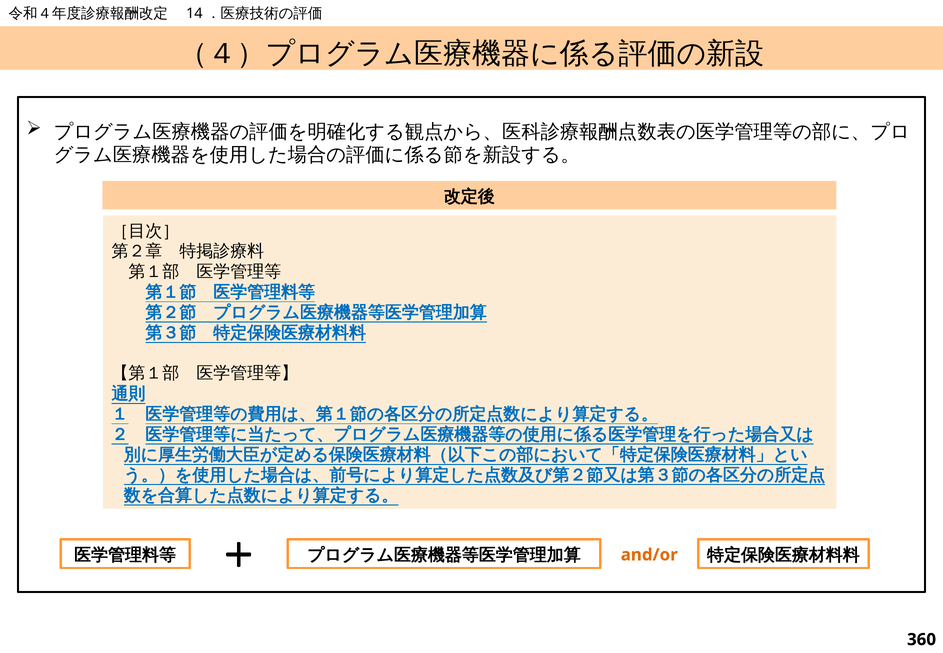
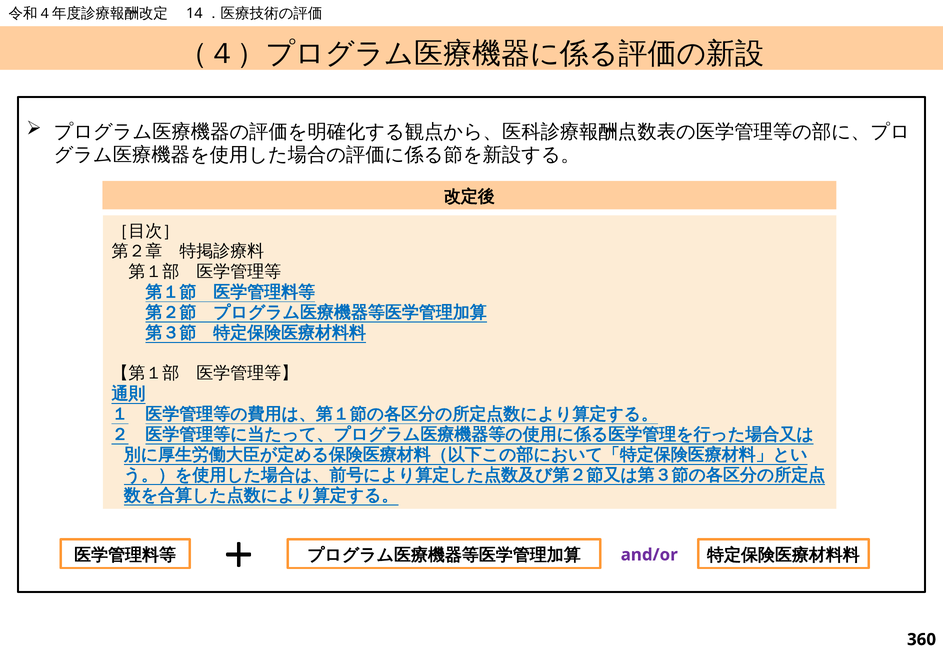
and/or colour: orange -> purple (649, 555)
